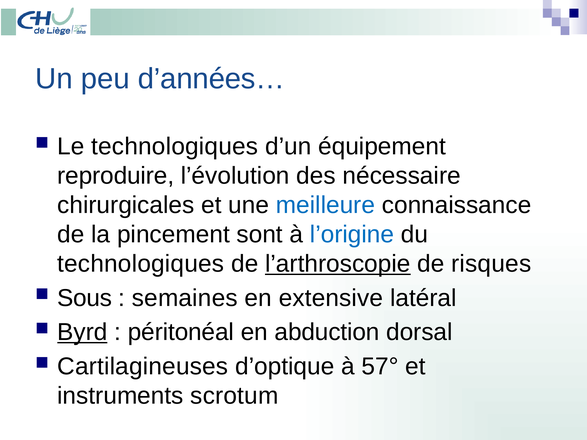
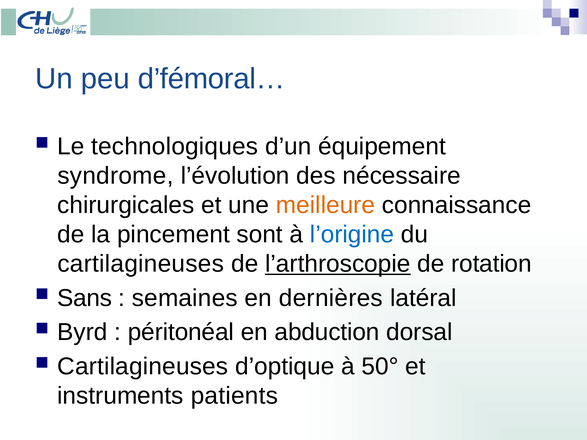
d’années…: d’années… -> d’fémoral… (211, 79)
reproduire: reproduire -> syndrome (116, 176)
meilleure colour: blue -> orange (325, 205)
technologiques: technologiques -> cartilagineuses (141, 264)
risques: risques -> rotation (491, 264)
Sous: Sous -> Sans (84, 298)
extensive: extensive -> dernières (331, 298)
Byrd underline: present -> none (82, 332)
57°: 57° -> 50° (380, 367)
scrotum: scrotum -> patients (234, 396)
